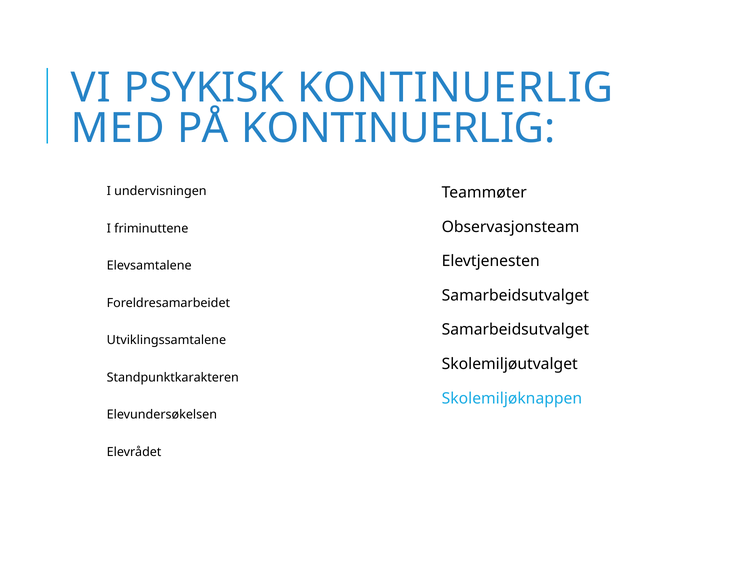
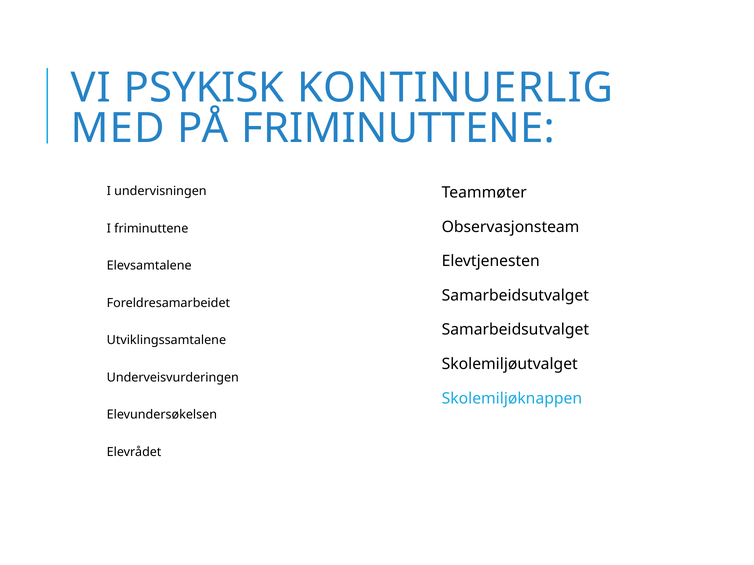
PÅ KONTINUERLIG: KONTINUERLIG -> FRIMINUTTENE (398, 128)
Standpunktkarakteren: Standpunktkarakteren -> Underveisvurderingen (173, 378)
